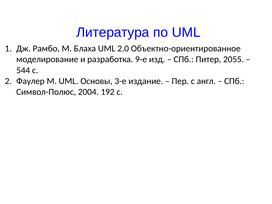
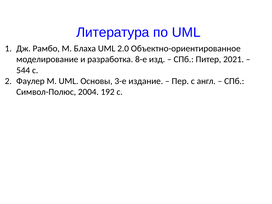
9-е: 9-е -> 8-е (141, 59)
2055: 2055 -> 2021 (234, 59)
